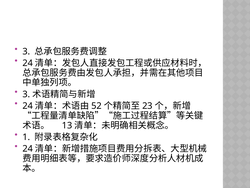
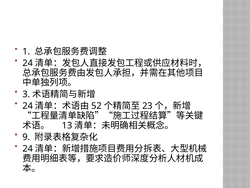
3: 3 -> 1 (26, 51)
1: 1 -> 9 (26, 137)
